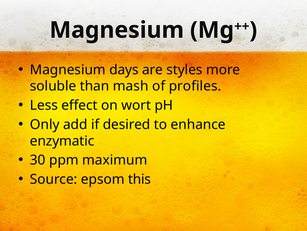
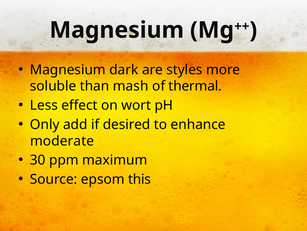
days: days -> dark (124, 70)
profiles: profiles -> thermal (195, 86)
enzymatic: enzymatic -> moderate (62, 141)
